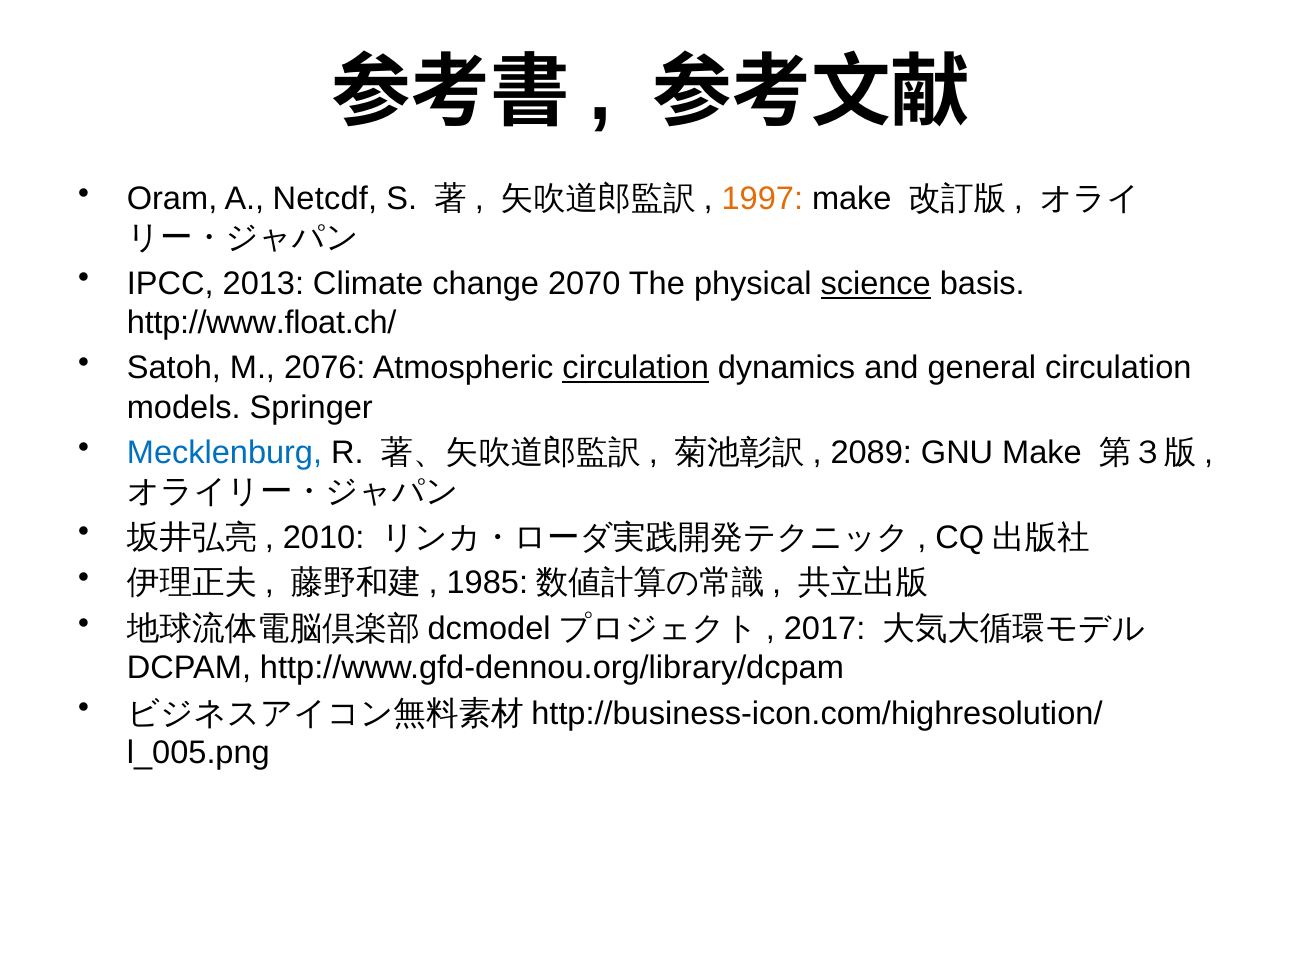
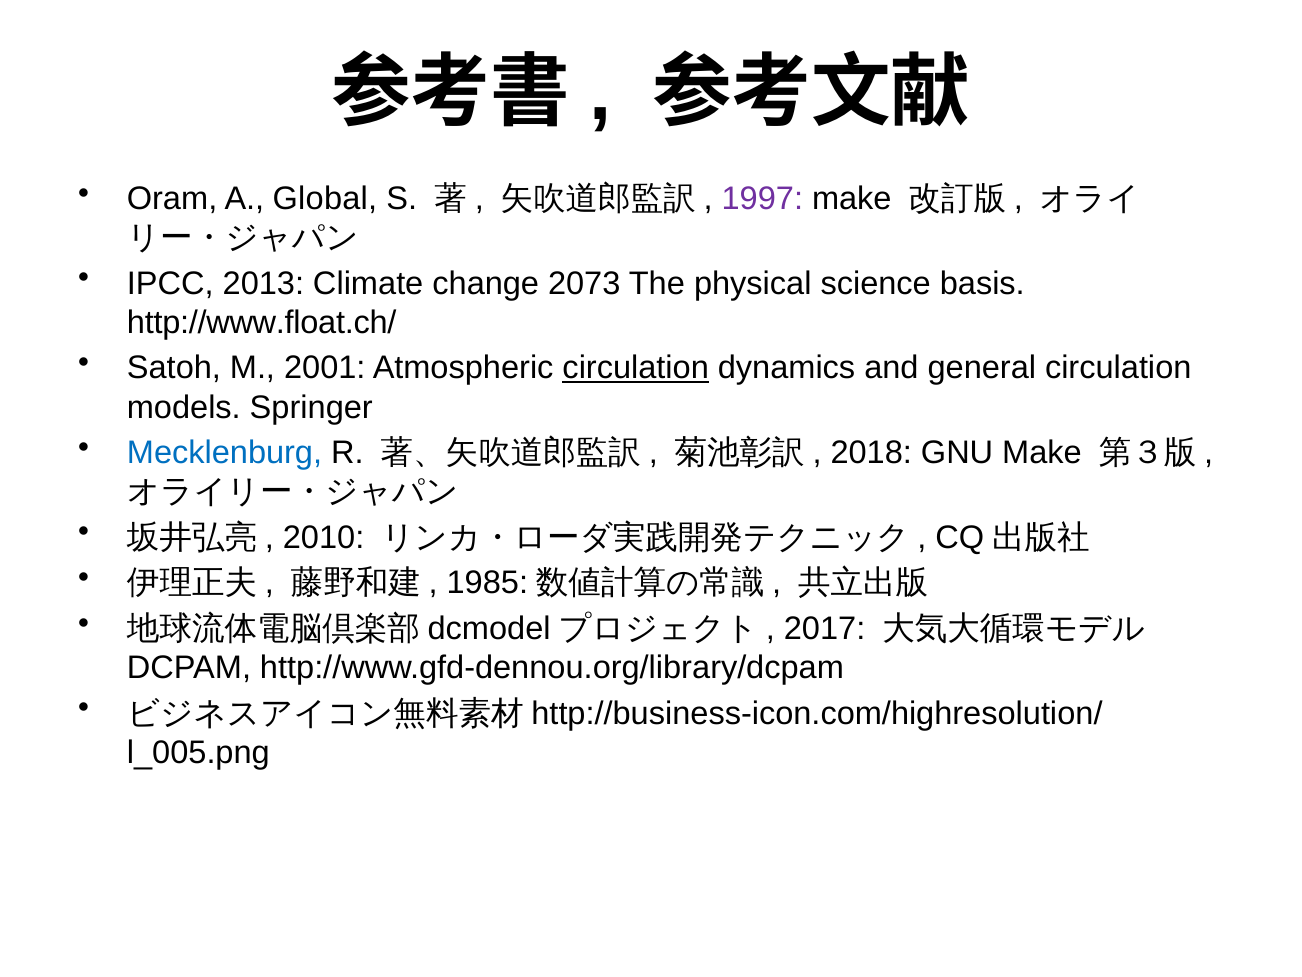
Netcdf: Netcdf -> Global (325, 199)
1997 colour: orange -> purple (762, 199)
2070: 2070 -> 2073 (584, 283)
science underline: present -> none (876, 283)
2076: 2076 -> 2001 (325, 368)
2089: 2089 -> 2018 (871, 453)
